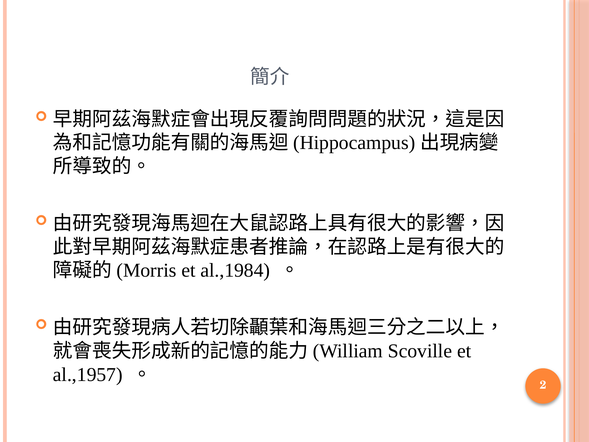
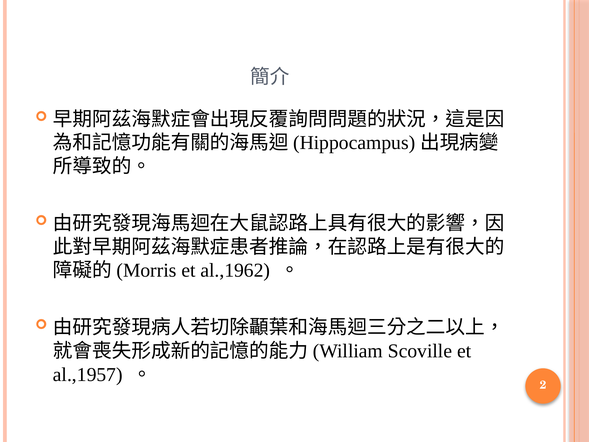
al.,1984: al.,1984 -> al.,1962 (235, 270)
